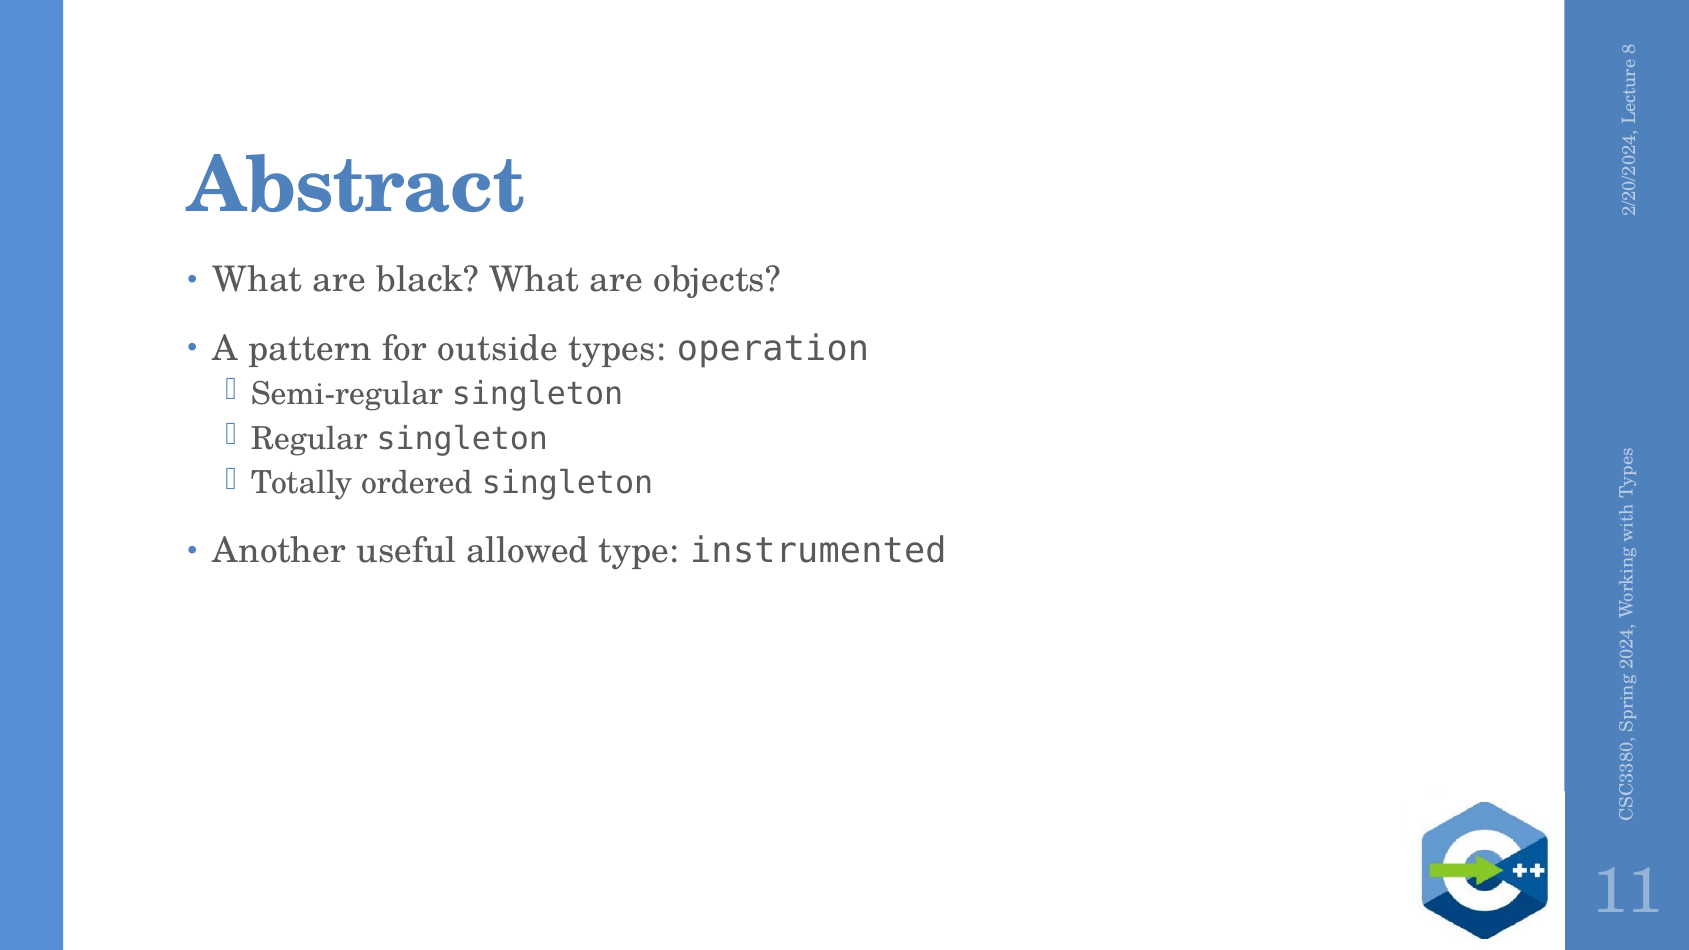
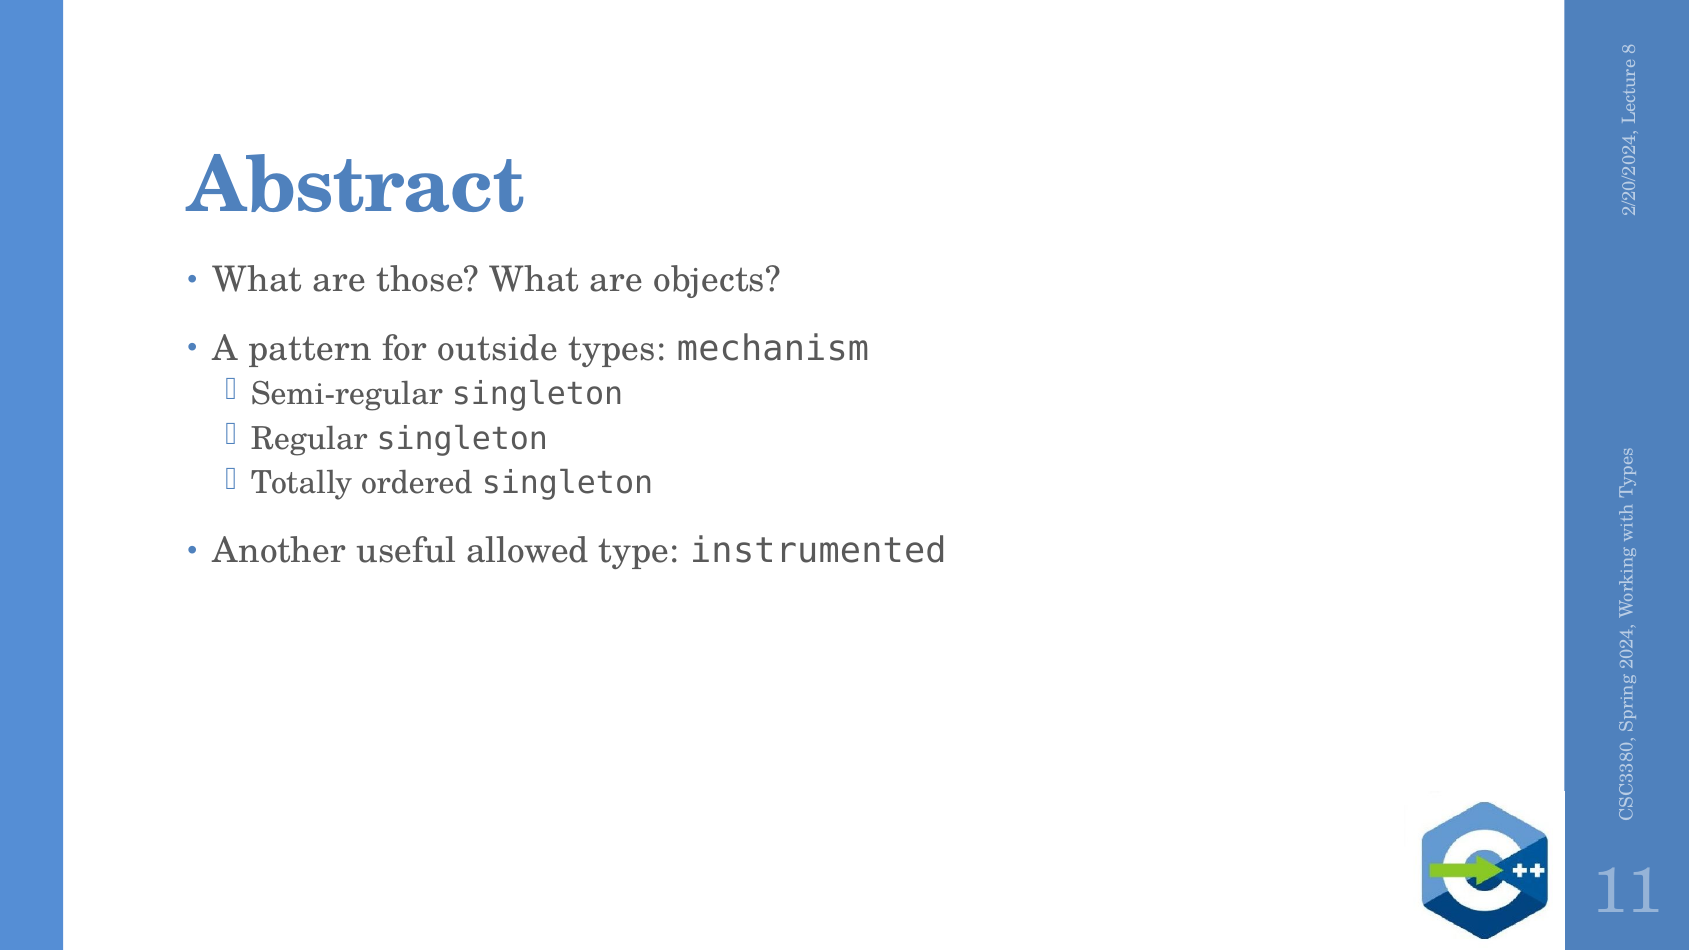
black: black -> those (428, 280)
operation: operation -> mechanism (773, 349)
